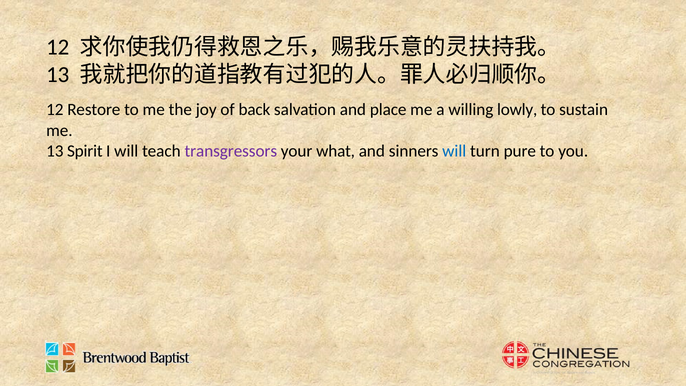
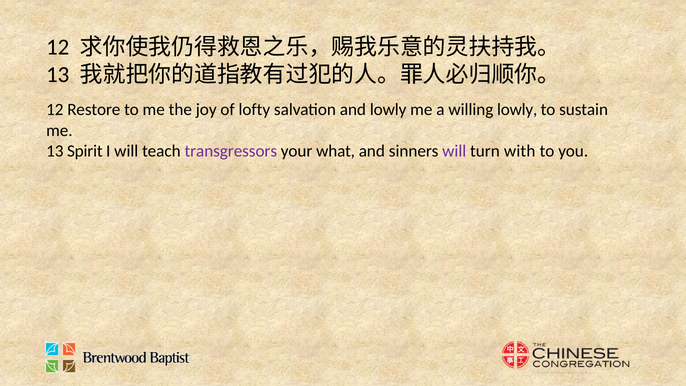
back: back -> lofty (254, 110)
and place: place -> lowly (388, 110)
will colour: blue -> purple (454, 151)
pure: pure -> with (520, 151)
